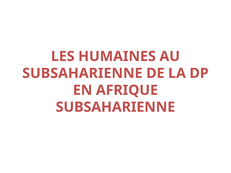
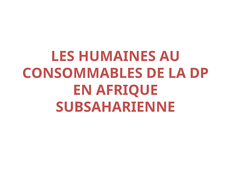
SUBSAHARIENNE: SUBSAHARIENNE -> CONSOMMABLES (82, 73)
